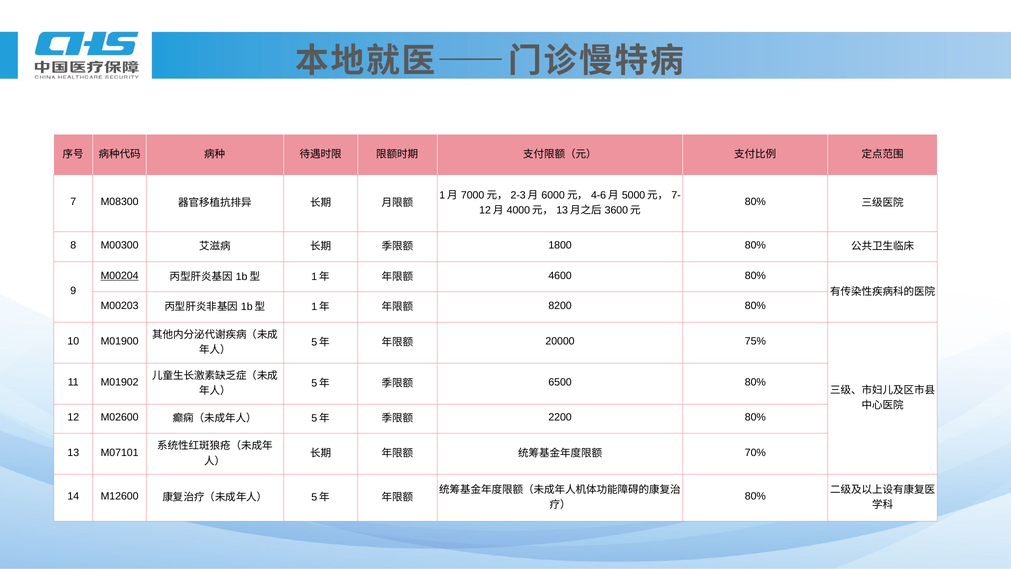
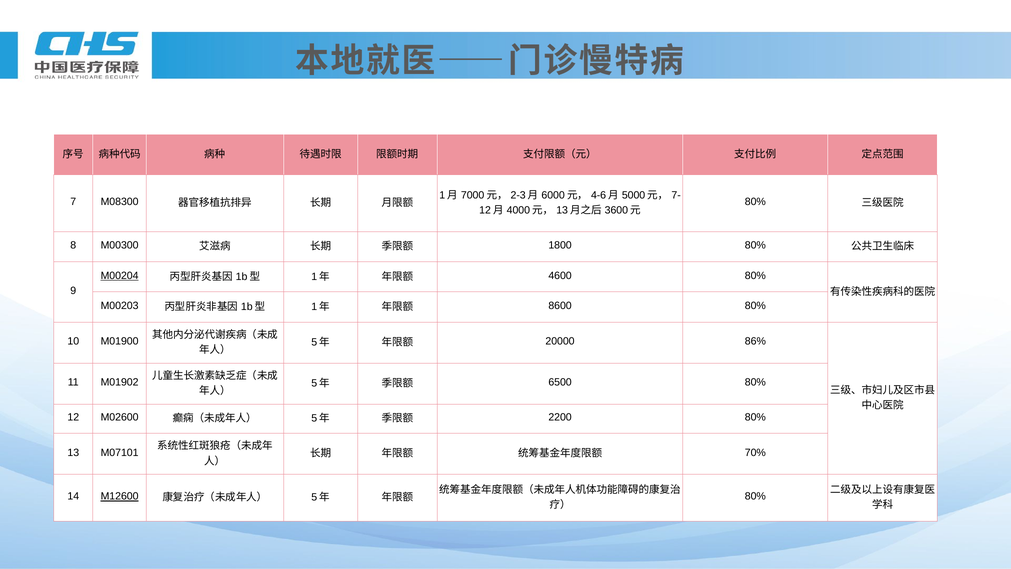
8200: 8200 -> 8600 (560, 306)
75%: 75% -> 86% (755, 341)
M12600 underline: none -> present (120, 496)
